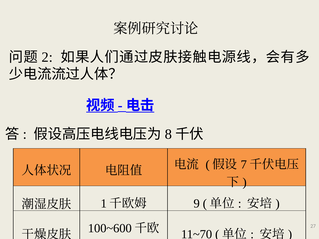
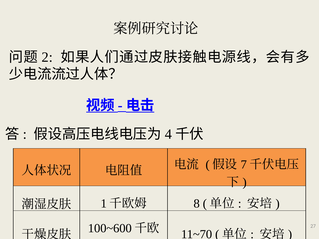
8: 8 -> 4 (168, 134)
9: 9 -> 8 (197, 204)
